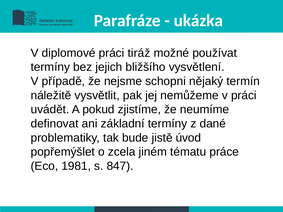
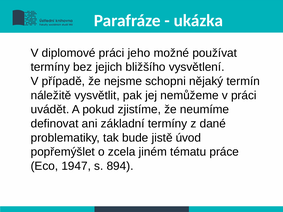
tiráž: tiráž -> jeho (139, 53)
1981: 1981 -> 1947 (76, 166)
847: 847 -> 894 (120, 166)
